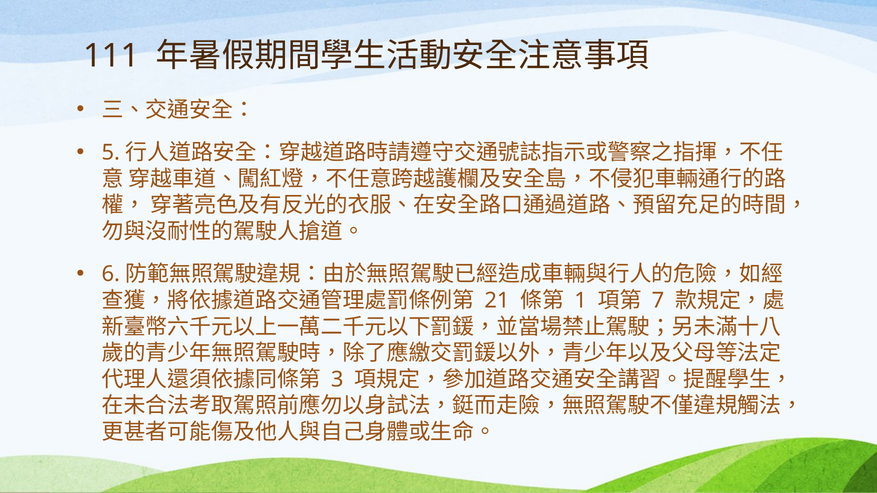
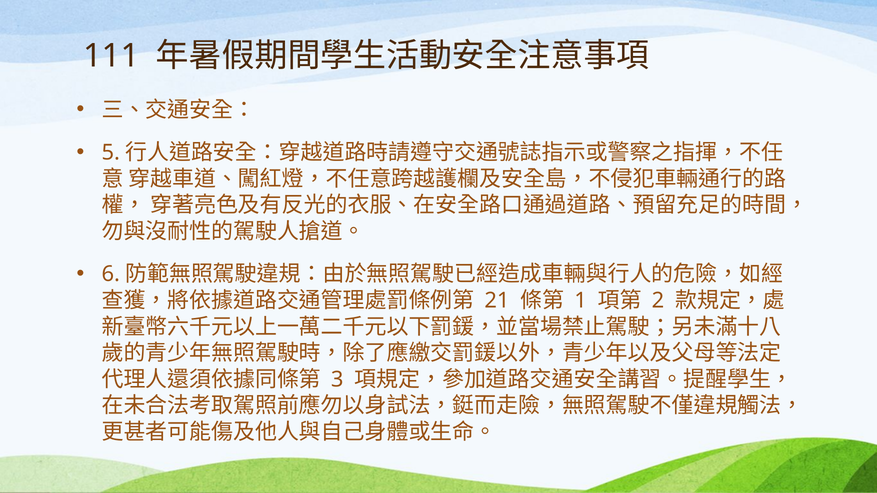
7: 7 -> 2 (658, 301)
